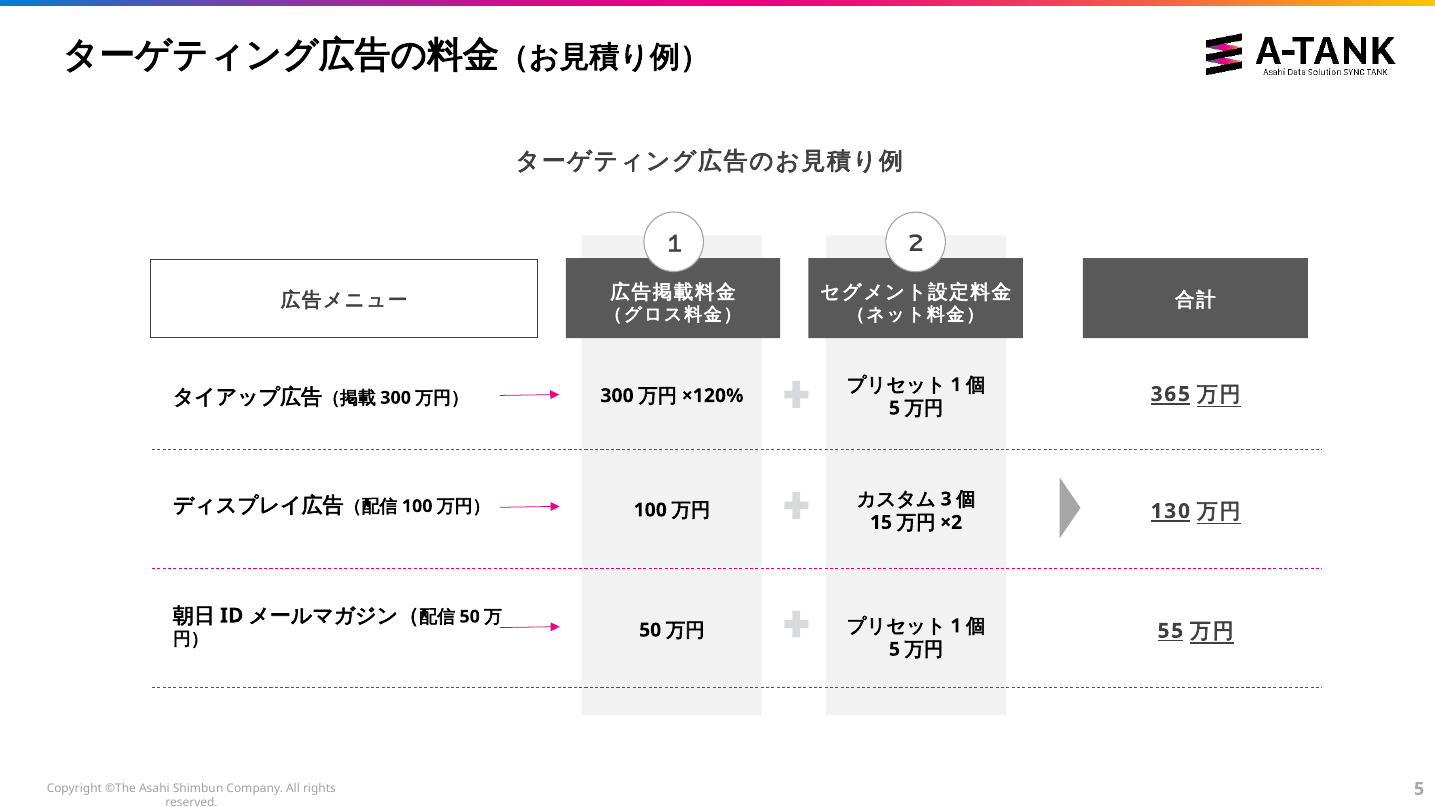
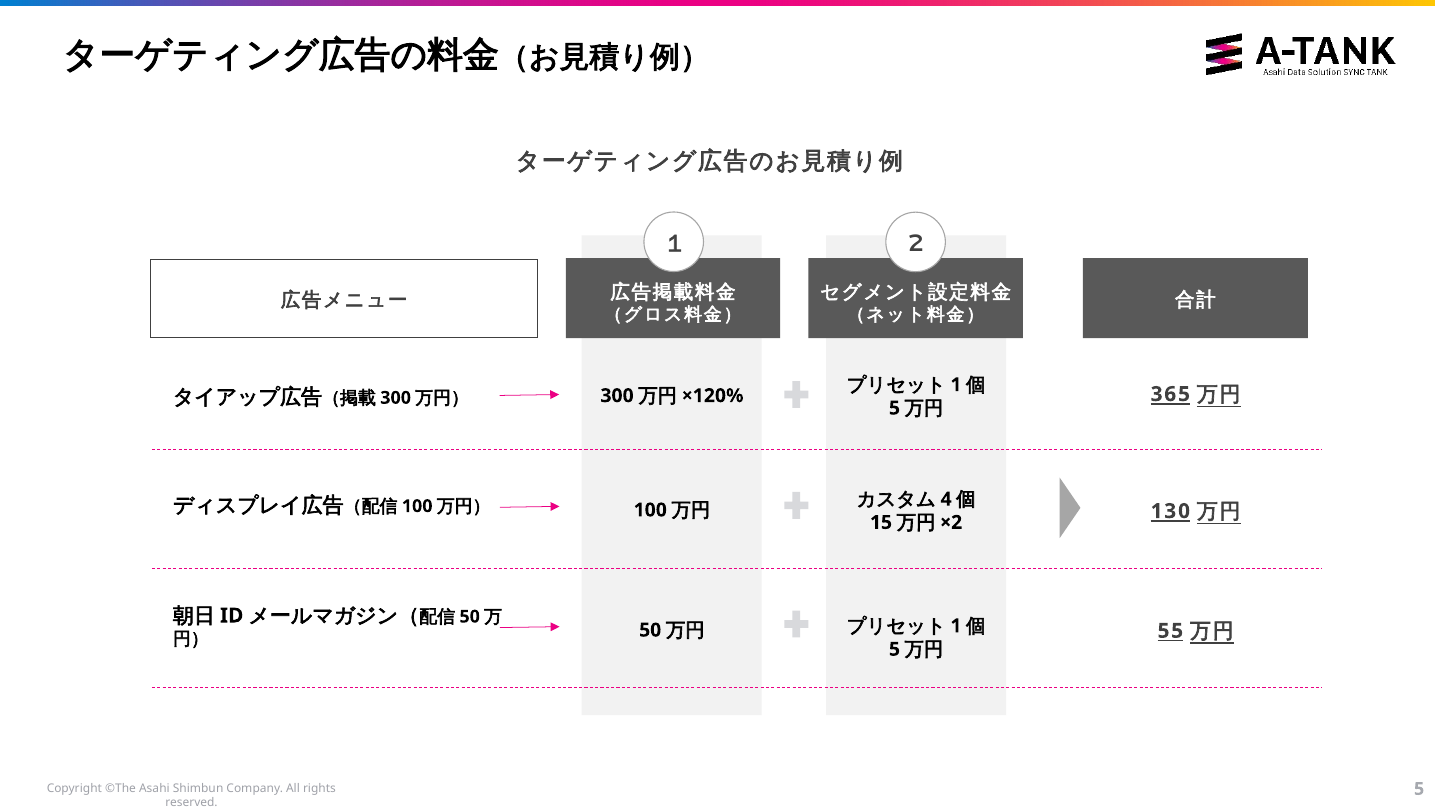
3: 3 -> 4 (946, 499)
